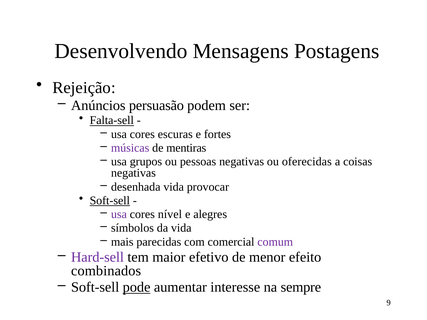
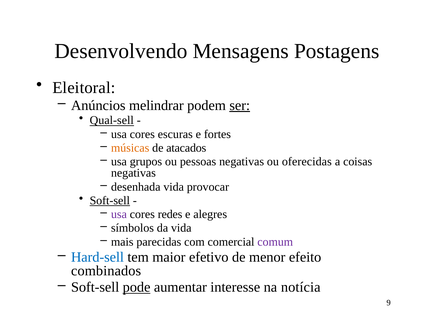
Rejeição: Rejeição -> Eleitoral (84, 88)
persuasão: persuasão -> melindrar (156, 105)
ser underline: none -> present (240, 105)
Falta-sell: Falta-sell -> Qual-sell (112, 120)
músicas colour: purple -> orange (130, 148)
mentiras: mentiras -> atacados (186, 148)
nível: nível -> redes (170, 214)
Hard-sell colour: purple -> blue (97, 257)
sempre: sempre -> notícia (301, 287)
